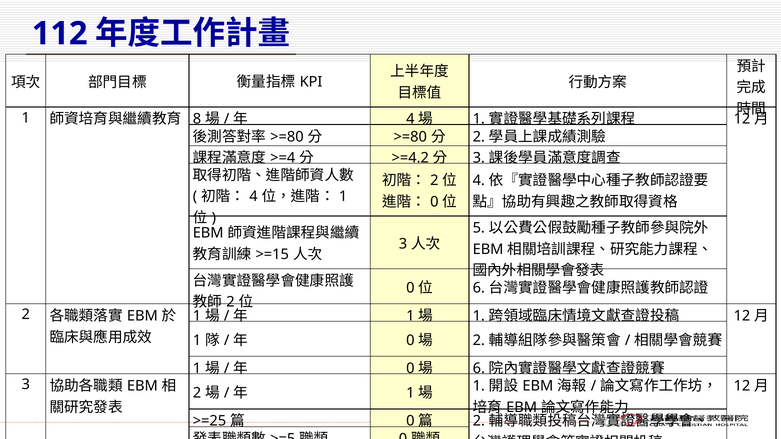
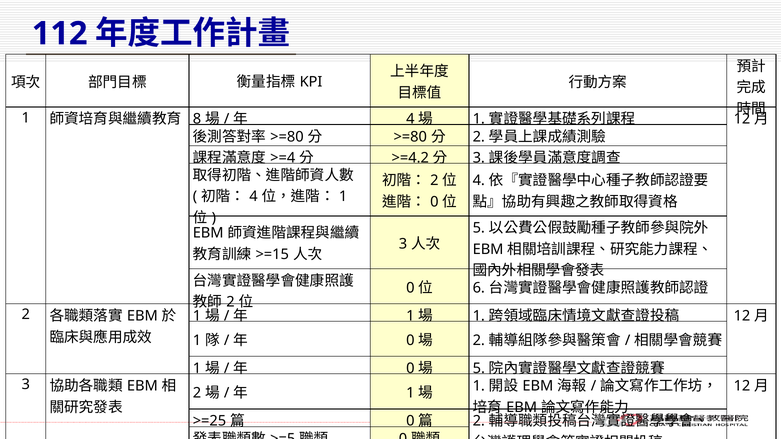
6: 6 -> 5 (479, 369)
